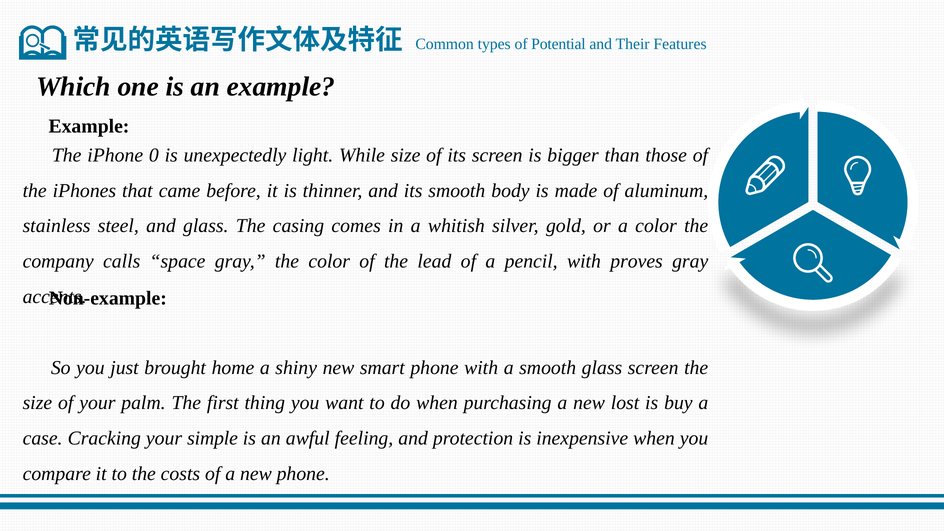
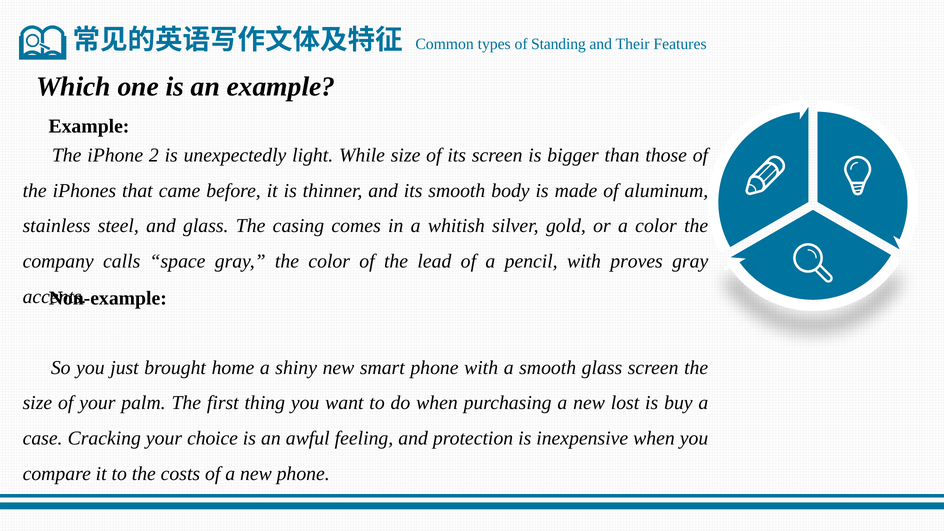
Potential: Potential -> Standing (558, 44)
0: 0 -> 2 (154, 155)
simple: simple -> choice (213, 438)
